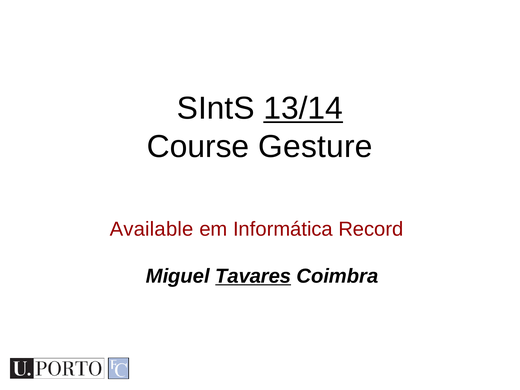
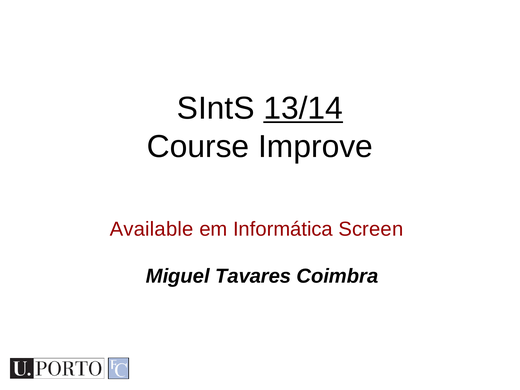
Gesture: Gesture -> Improve (316, 147)
Record: Record -> Screen (371, 229)
Tavares underline: present -> none (253, 276)
